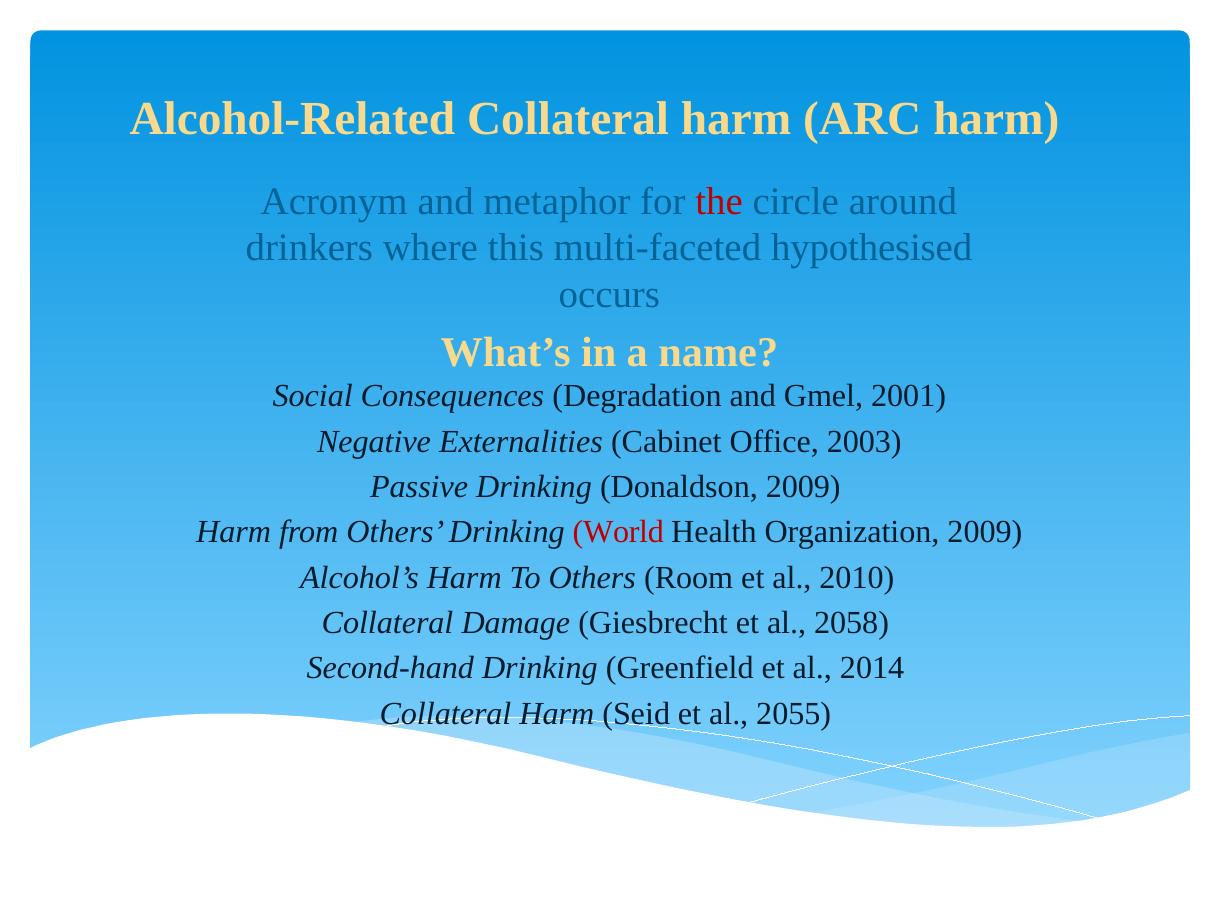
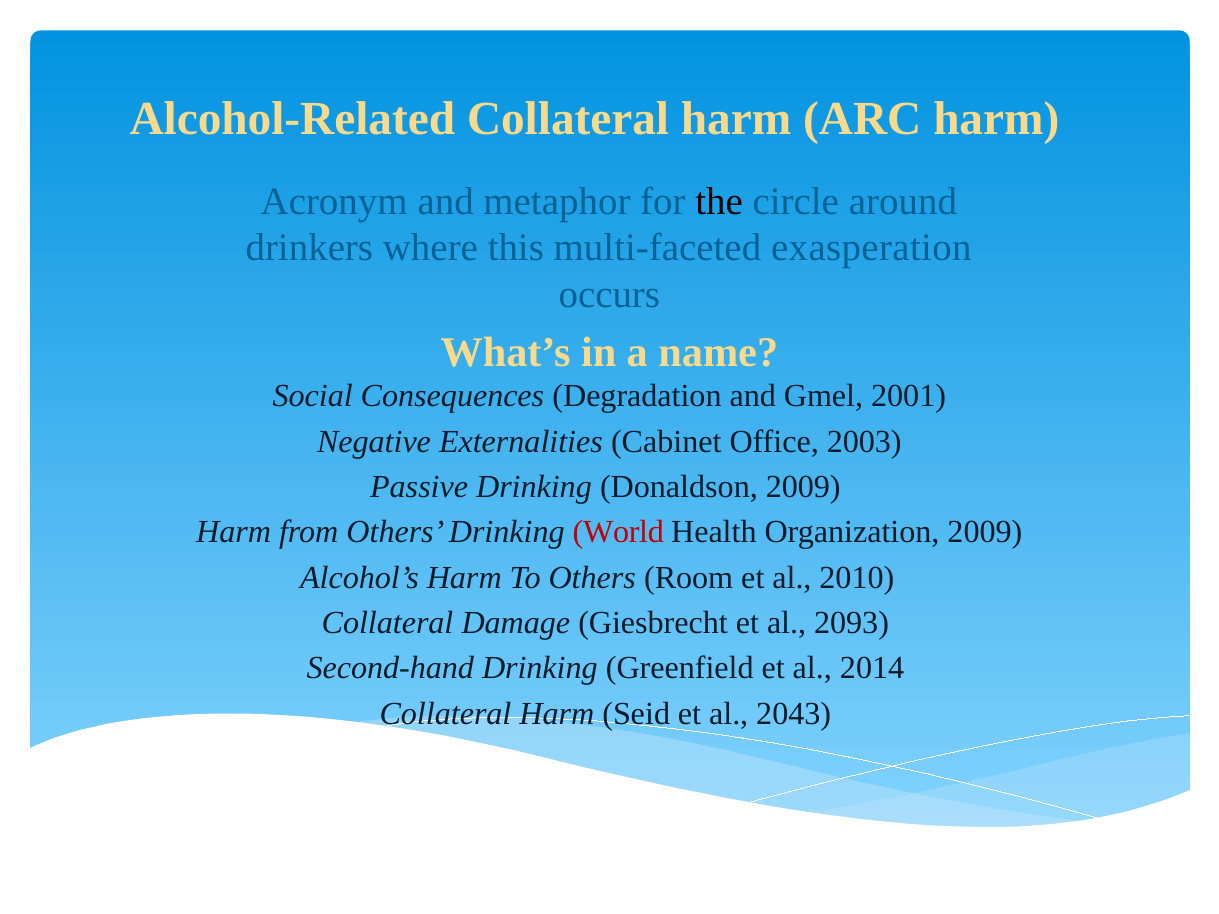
the colour: red -> black (719, 201)
hypothesised: hypothesised -> exasperation (871, 248)
2058: 2058 -> 2093 (852, 623)
2055: 2055 -> 2043 (794, 714)
